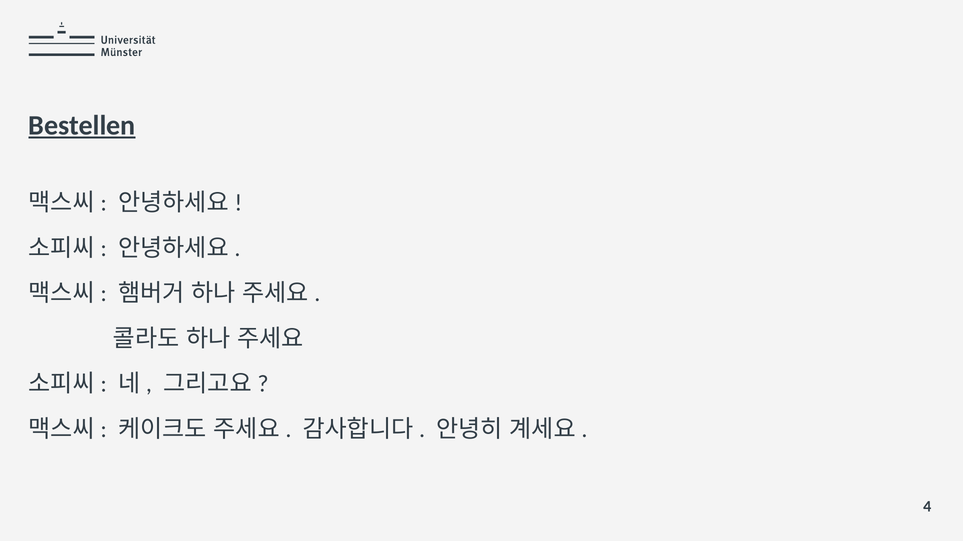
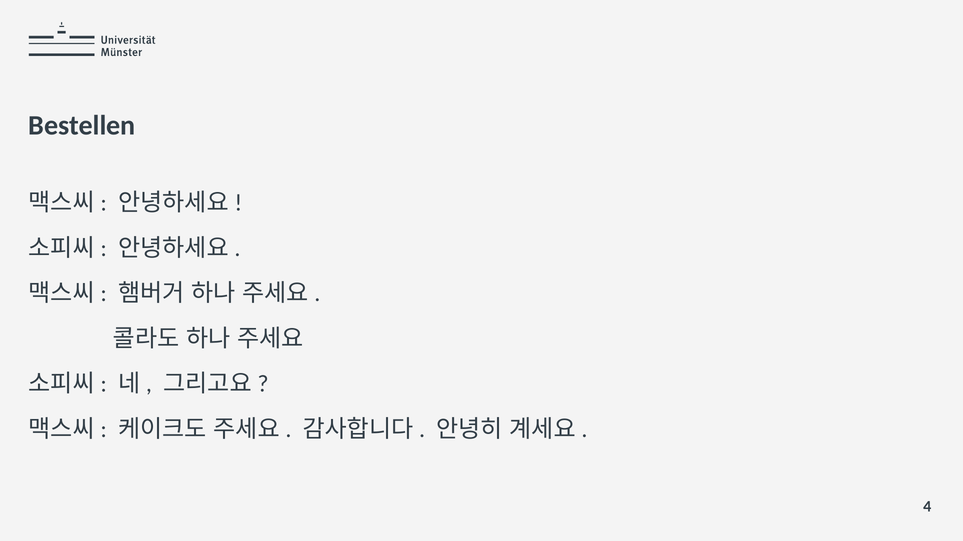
Bestellen underline: present -> none (82, 125)
